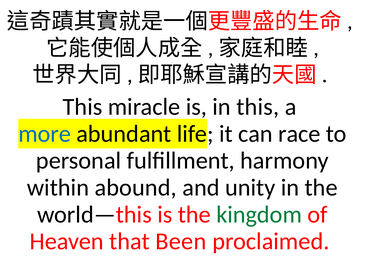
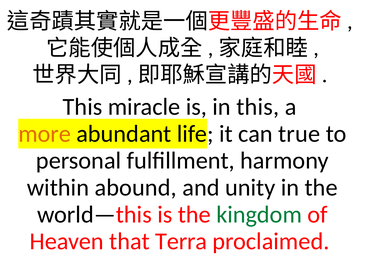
more colour: blue -> orange (45, 134)
race: race -> true (299, 134)
Been: Been -> Terra (181, 241)
